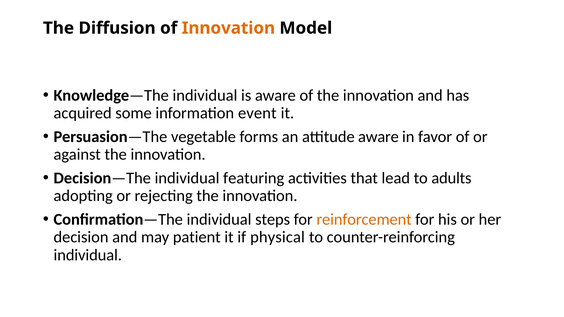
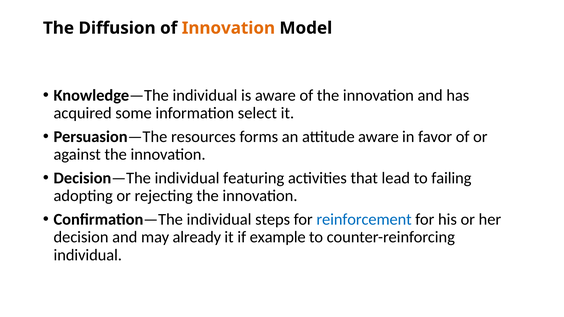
event: event -> select (257, 113)
vegetable: vegetable -> resources (203, 137)
adults: adults -> failing (451, 178)
reinforcement colour: orange -> blue (364, 220)
patient: patient -> already (197, 237)
physical: physical -> example (278, 237)
